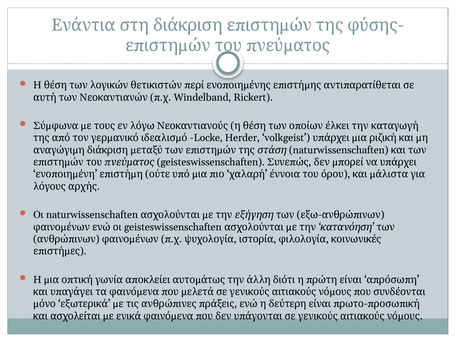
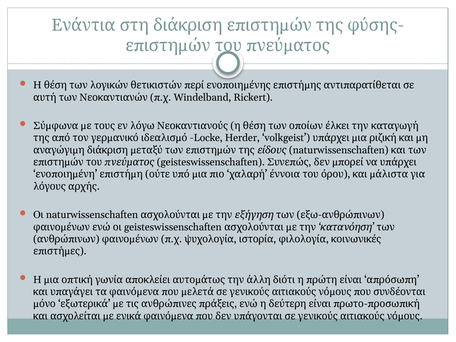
στάση: στάση -> είδους (272, 150)
